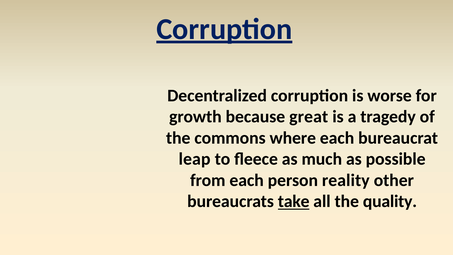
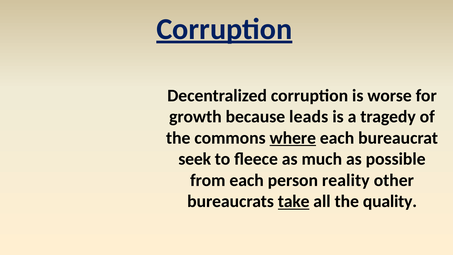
great: great -> leads (309, 117)
where underline: none -> present (293, 138)
leap: leap -> seek (195, 159)
